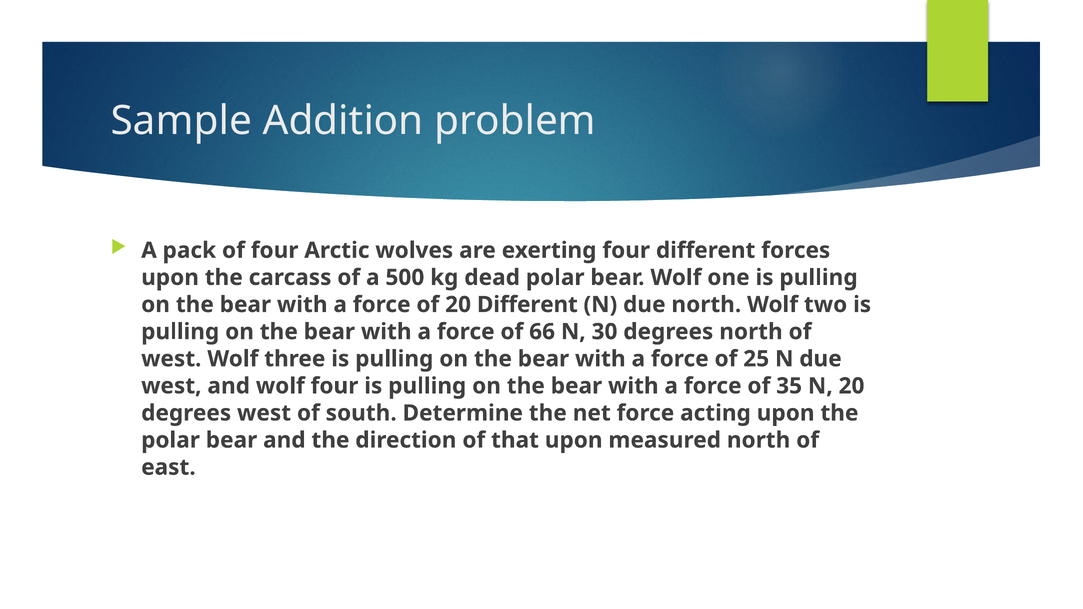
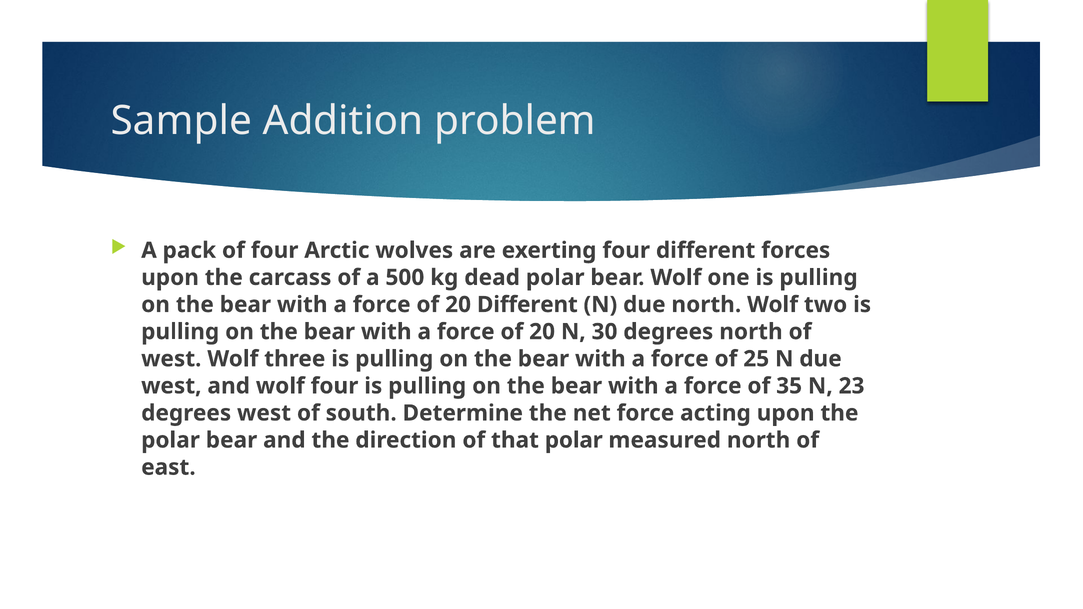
66: 66 -> 20 (542, 332)
N 20: 20 -> 23 (852, 386)
that upon: upon -> polar (574, 440)
